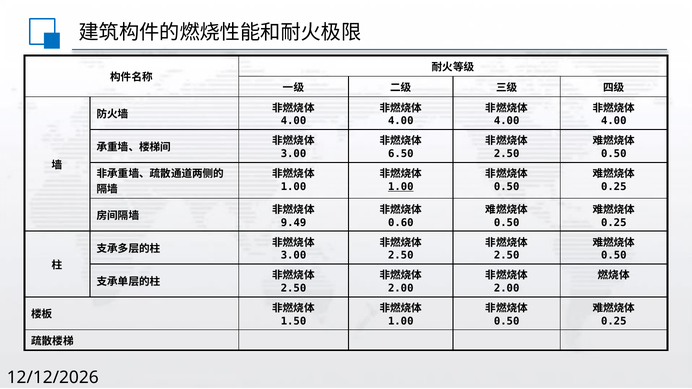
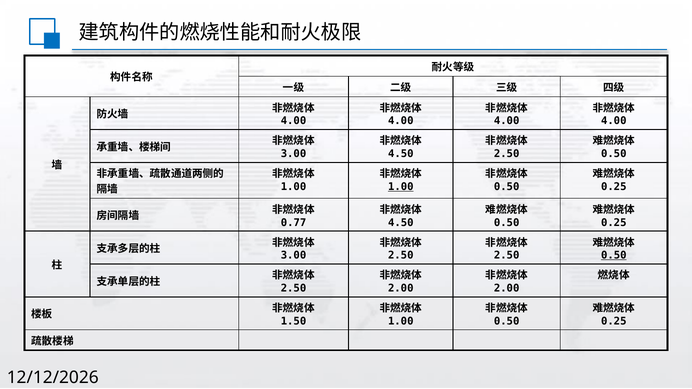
6.50: 6.50 -> 4.50 (401, 154)
9.49: 9.49 -> 0.77 (294, 223)
0.60: 0.60 -> 4.50 (401, 223)
0.50 underline: none -> present (614, 256)
